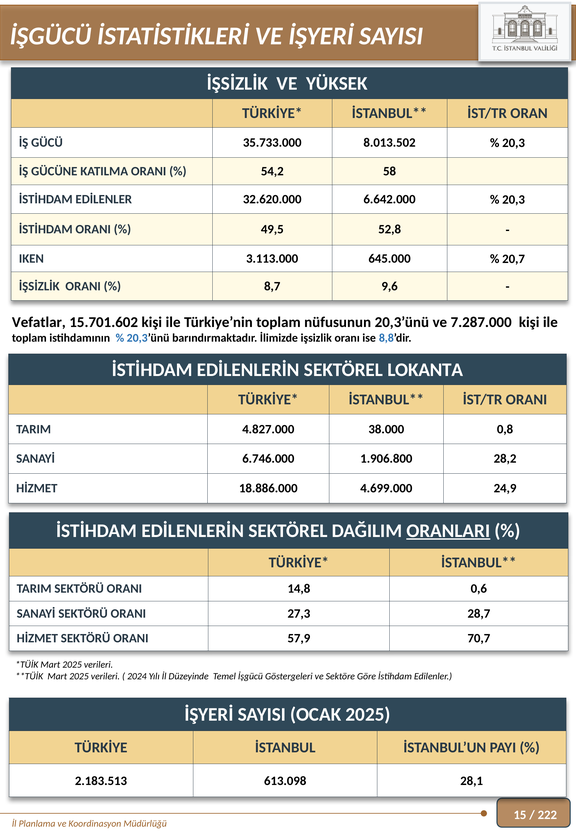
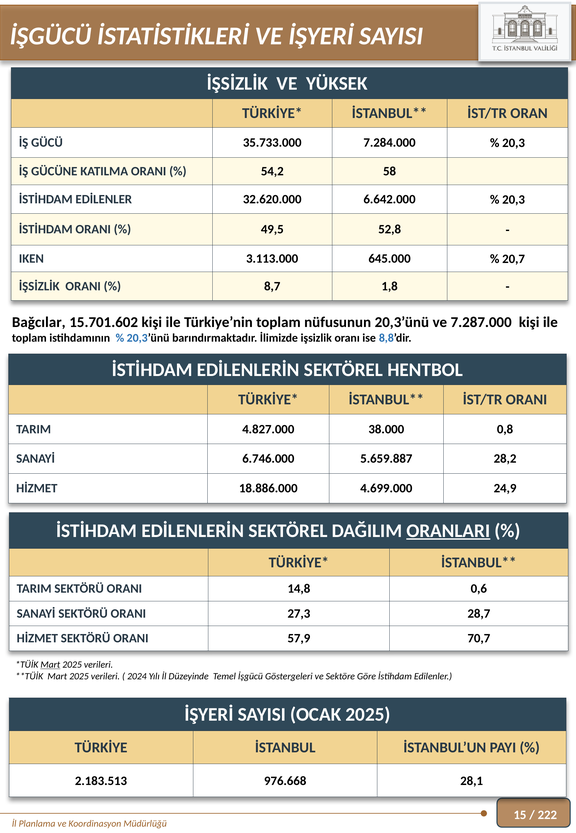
8.013.502: 8.013.502 -> 7.284.000 (390, 142)
9,6: 9,6 -> 1,8 (390, 286)
Vefatlar: Vefatlar -> Bağcılar (39, 322)
LOKANTA: LOKANTA -> HENTBOL (425, 369)
1.906.800: 1.906.800 -> 5.659.887 (386, 458)
Mart underline: none -> present (50, 664)
613.098: 613.098 -> 976.668 (285, 780)
